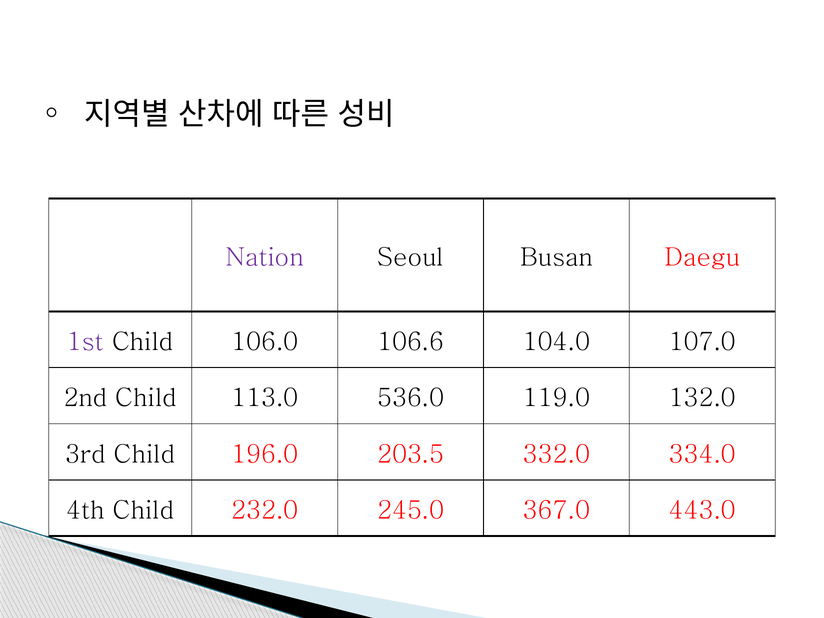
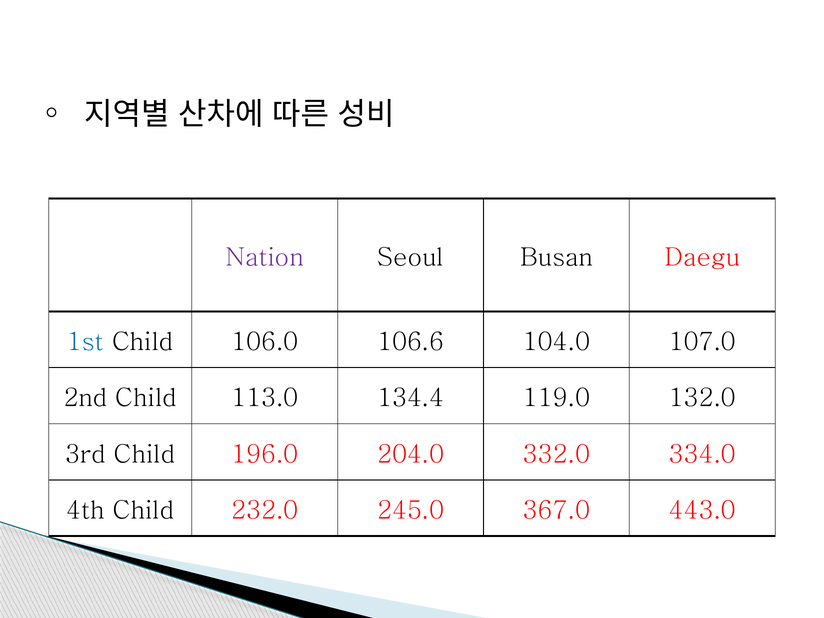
1st colour: purple -> blue (85, 342)
536.0: 536.0 -> 134.4 (411, 398)
203.5: 203.5 -> 204.0 (411, 454)
